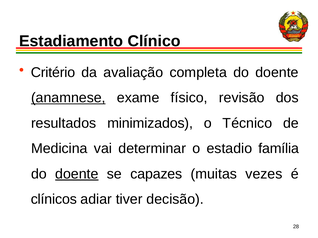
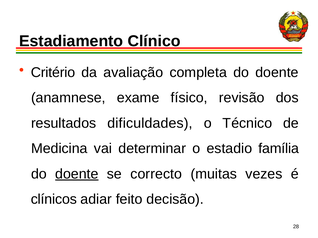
anamnese underline: present -> none (68, 98)
minimizados: minimizados -> dificuldades (150, 123)
capazes: capazes -> correcto (156, 174)
tiver: tiver -> feito (129, 200)
